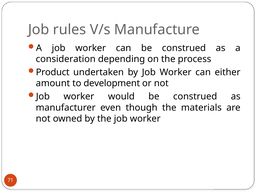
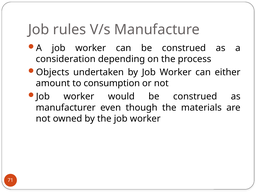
Product: Product -> Objects (53, 72)
development: development -> consumption (112, 83)
